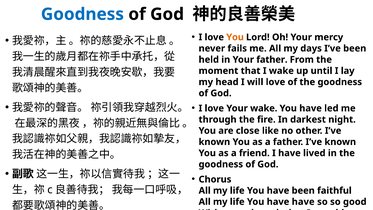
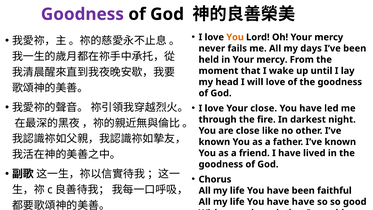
Goodness colour: blue -> purple (82, 14)
in Your father: father -> mercy (272, 60)
Your wake: wake -> close (264, 108)
